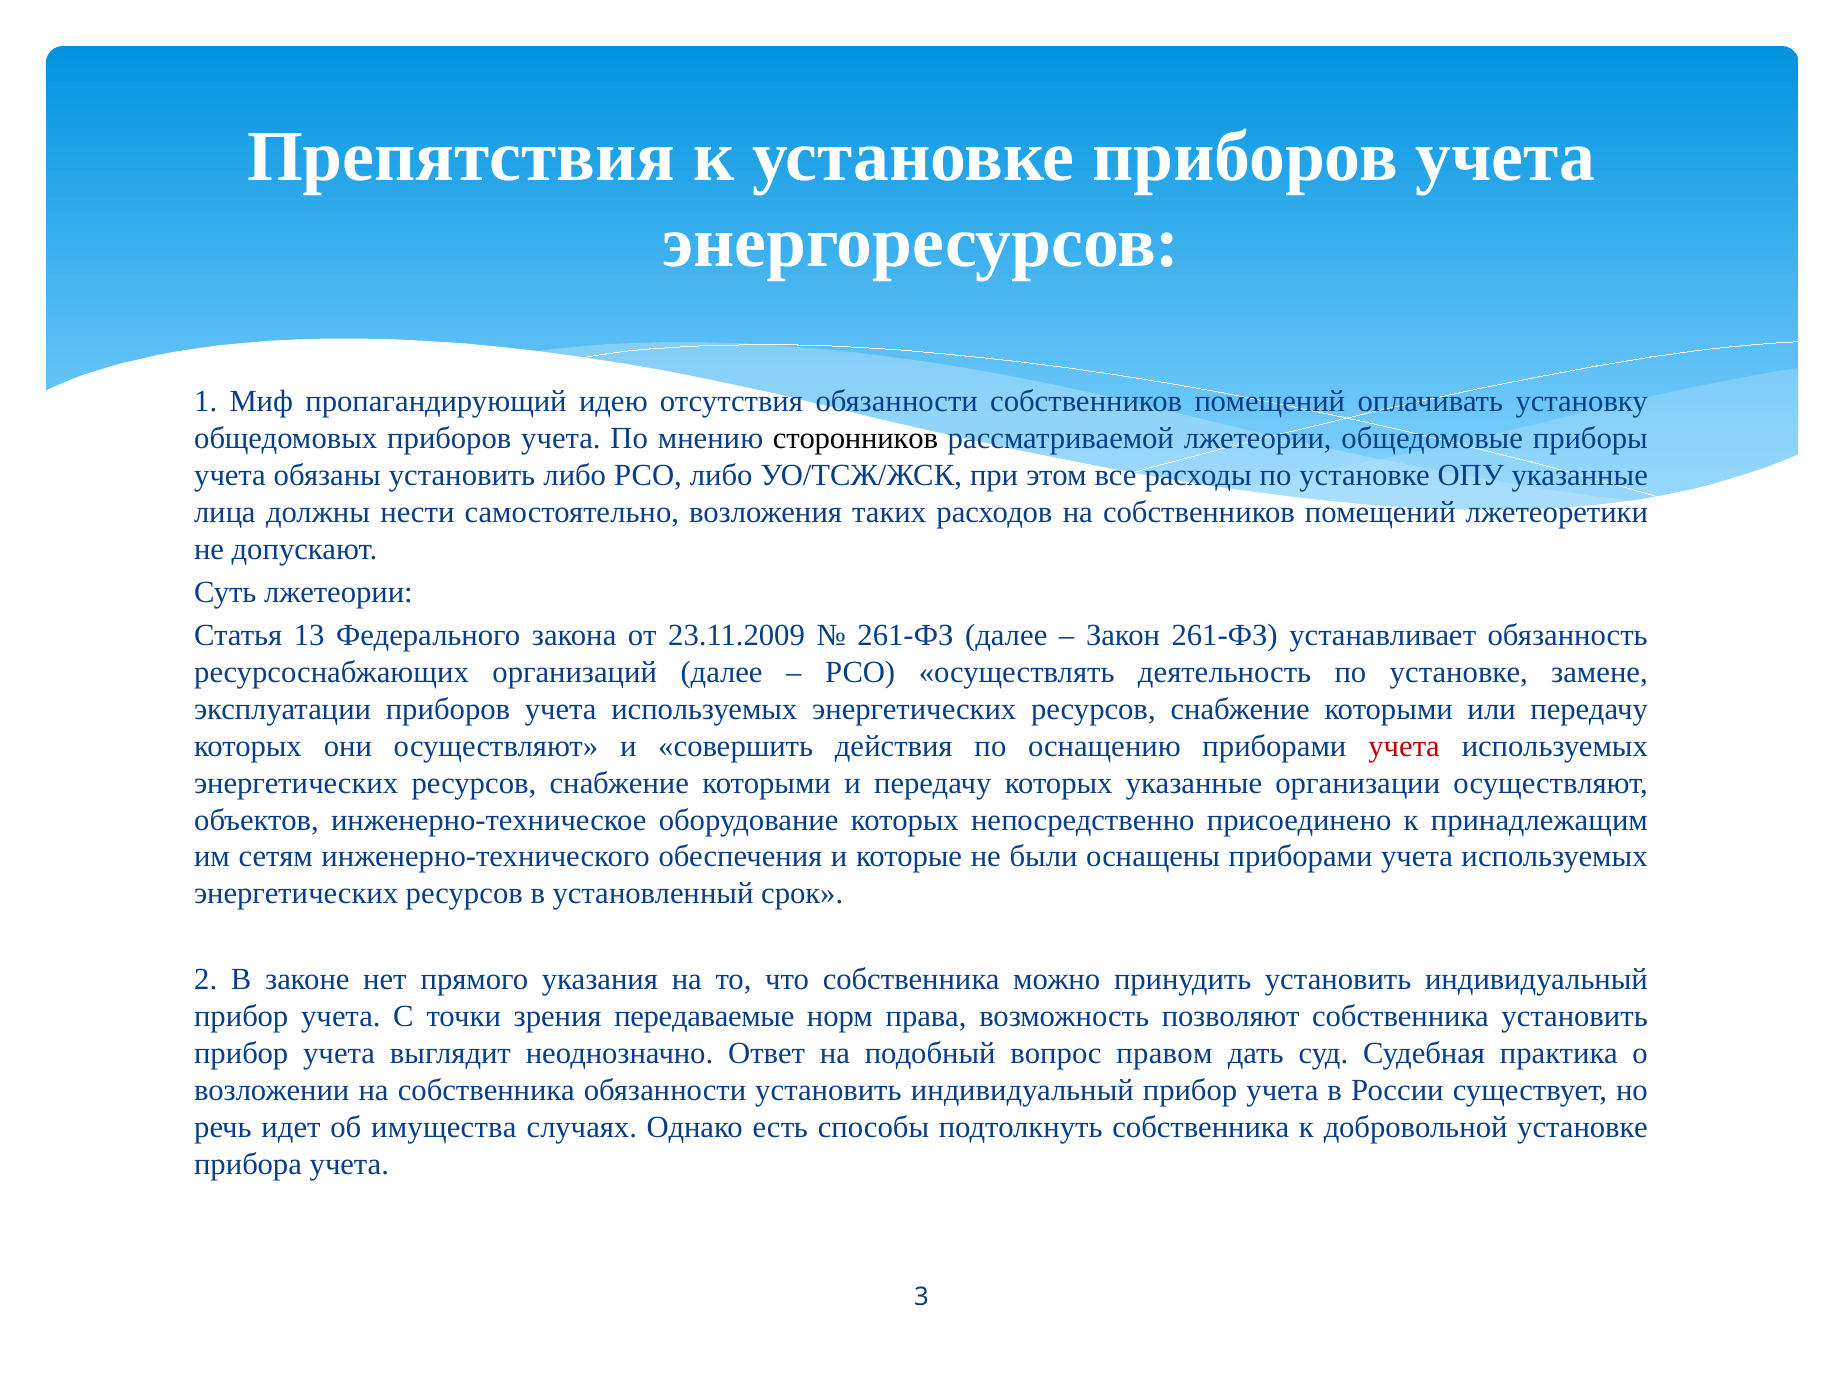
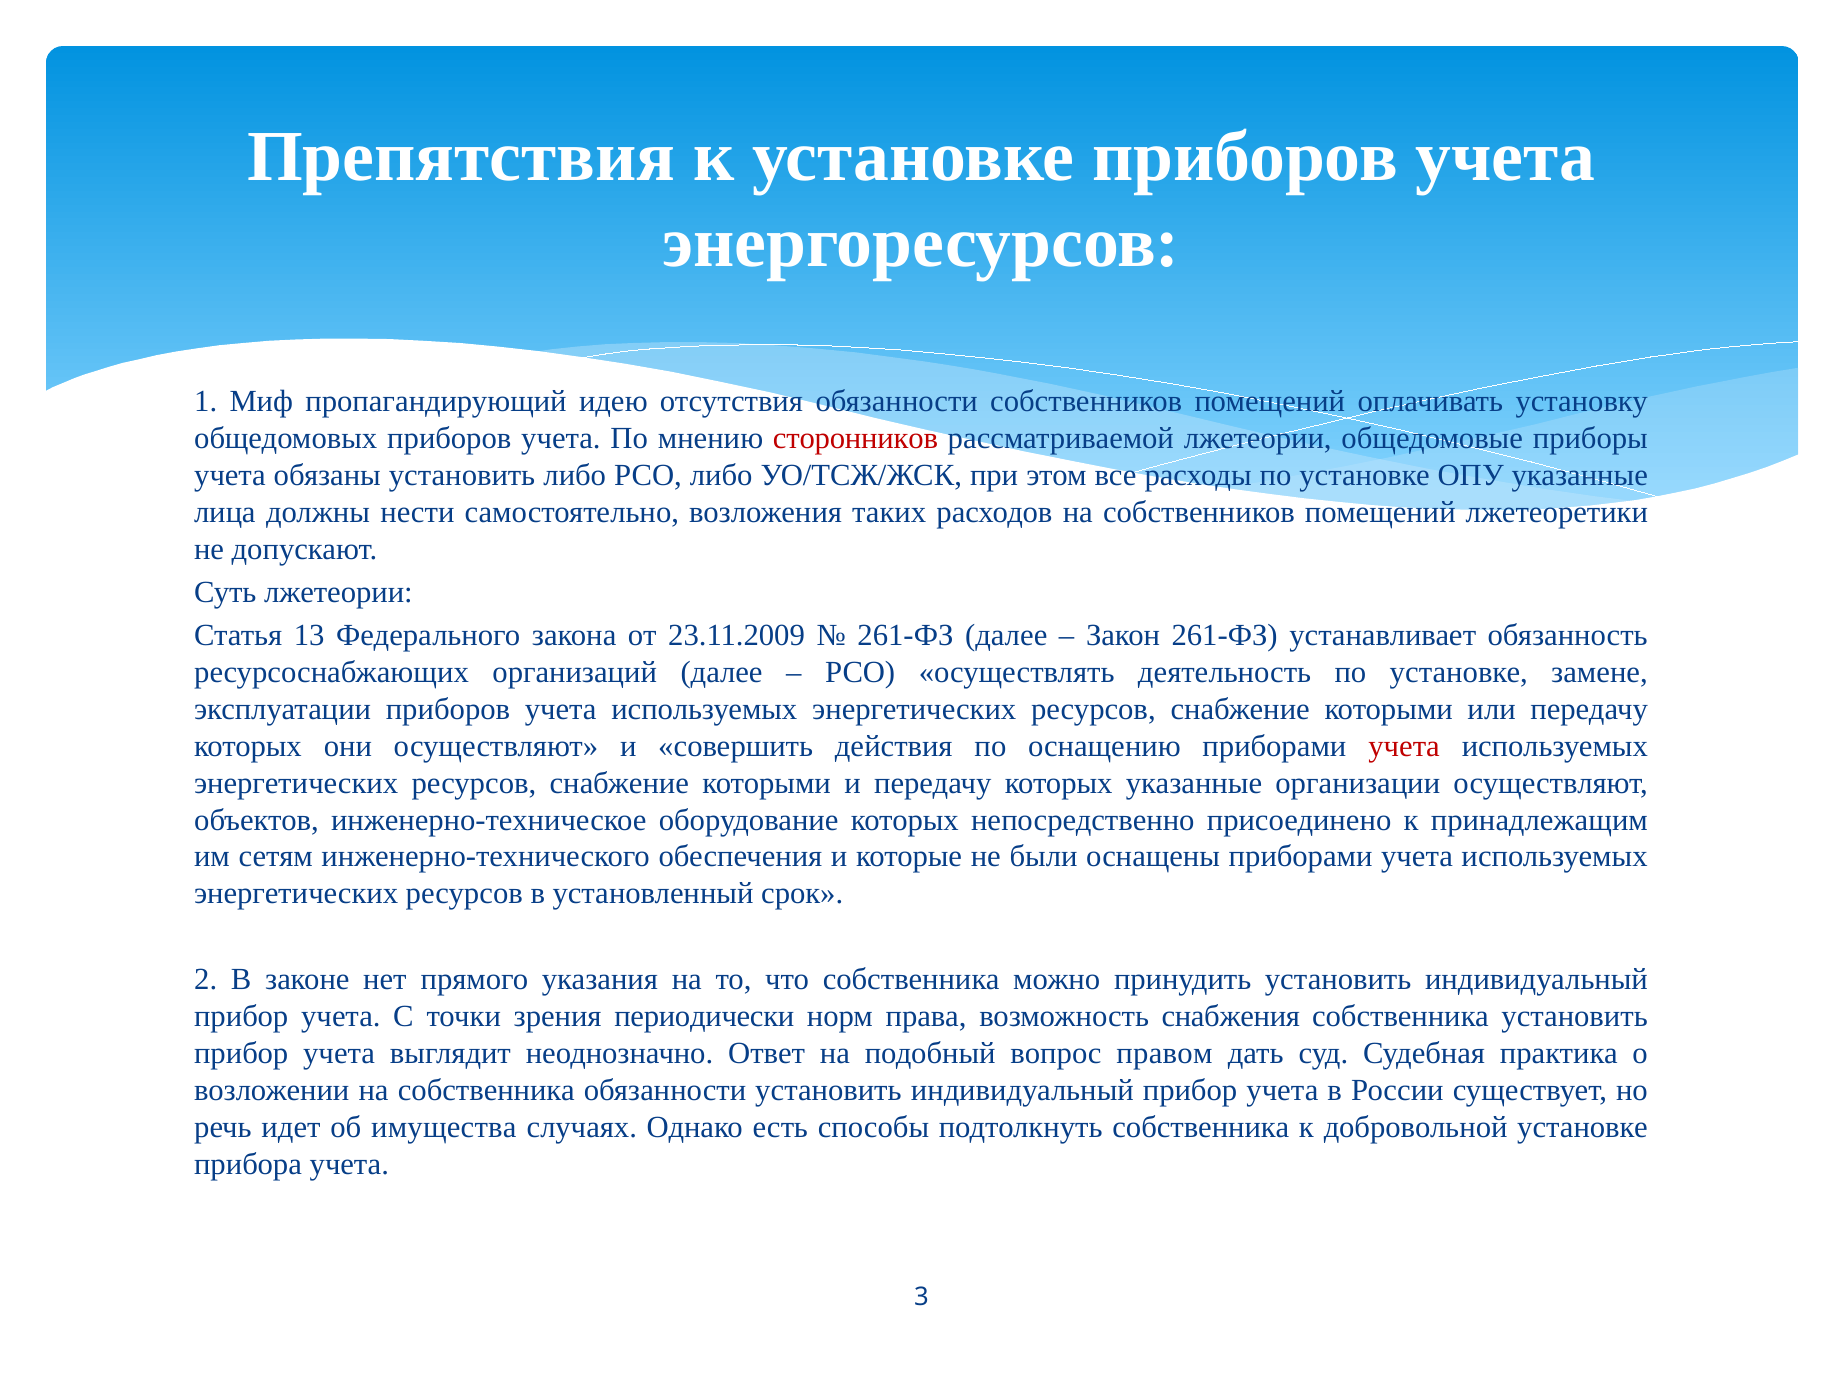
сторонников colour: black -> red (855, 439)
передаваемые: передаваемые -> периодически (704, 1016)
позволяют: позволяют -> снабжения (1231, 1016)
